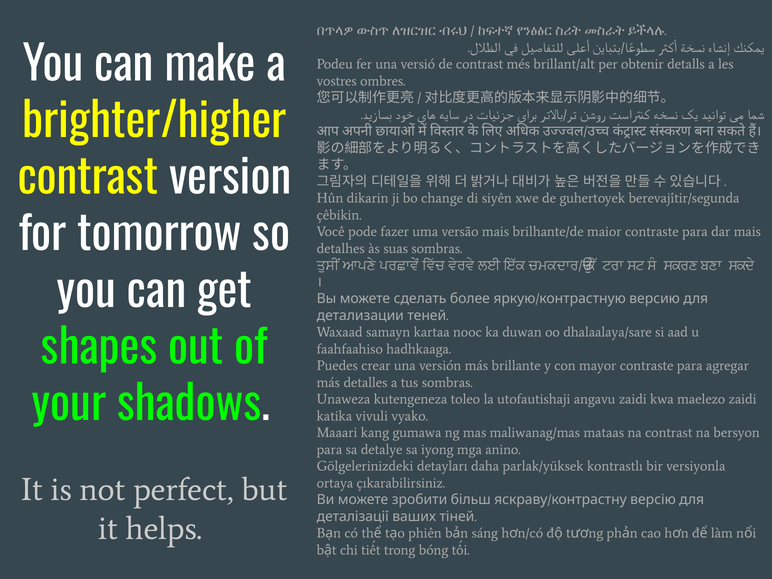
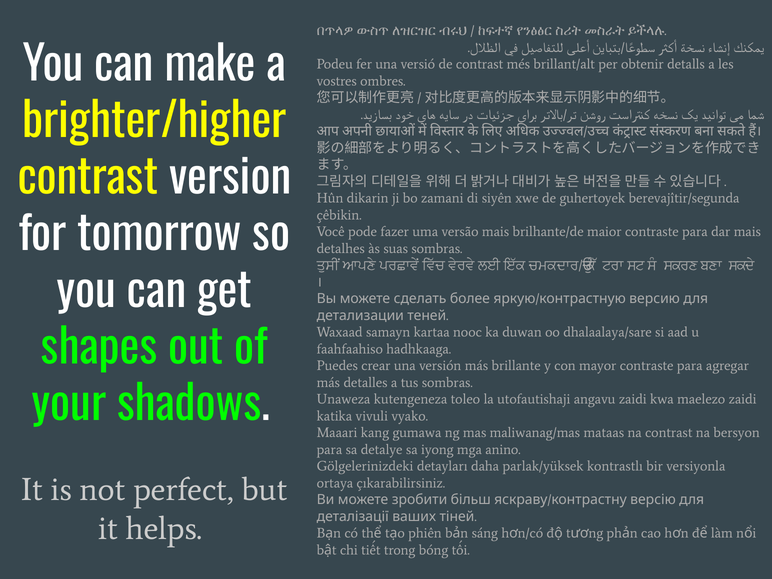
change: change -> zamani (442, 198)
